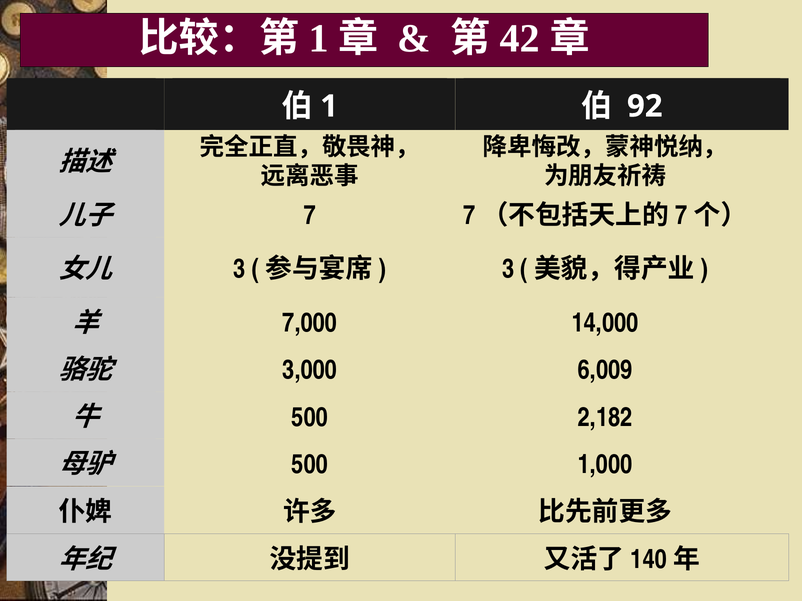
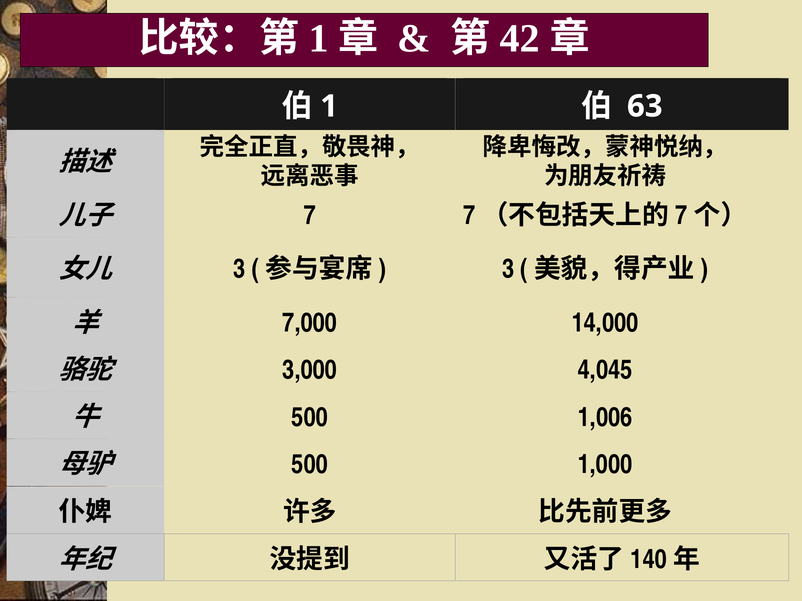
92: 92 -> 63 (645, 106)
6,009: 6,009 -> 4,045 (605, 370)
2,182: 2,182 -> 1,006 (605, 418)
